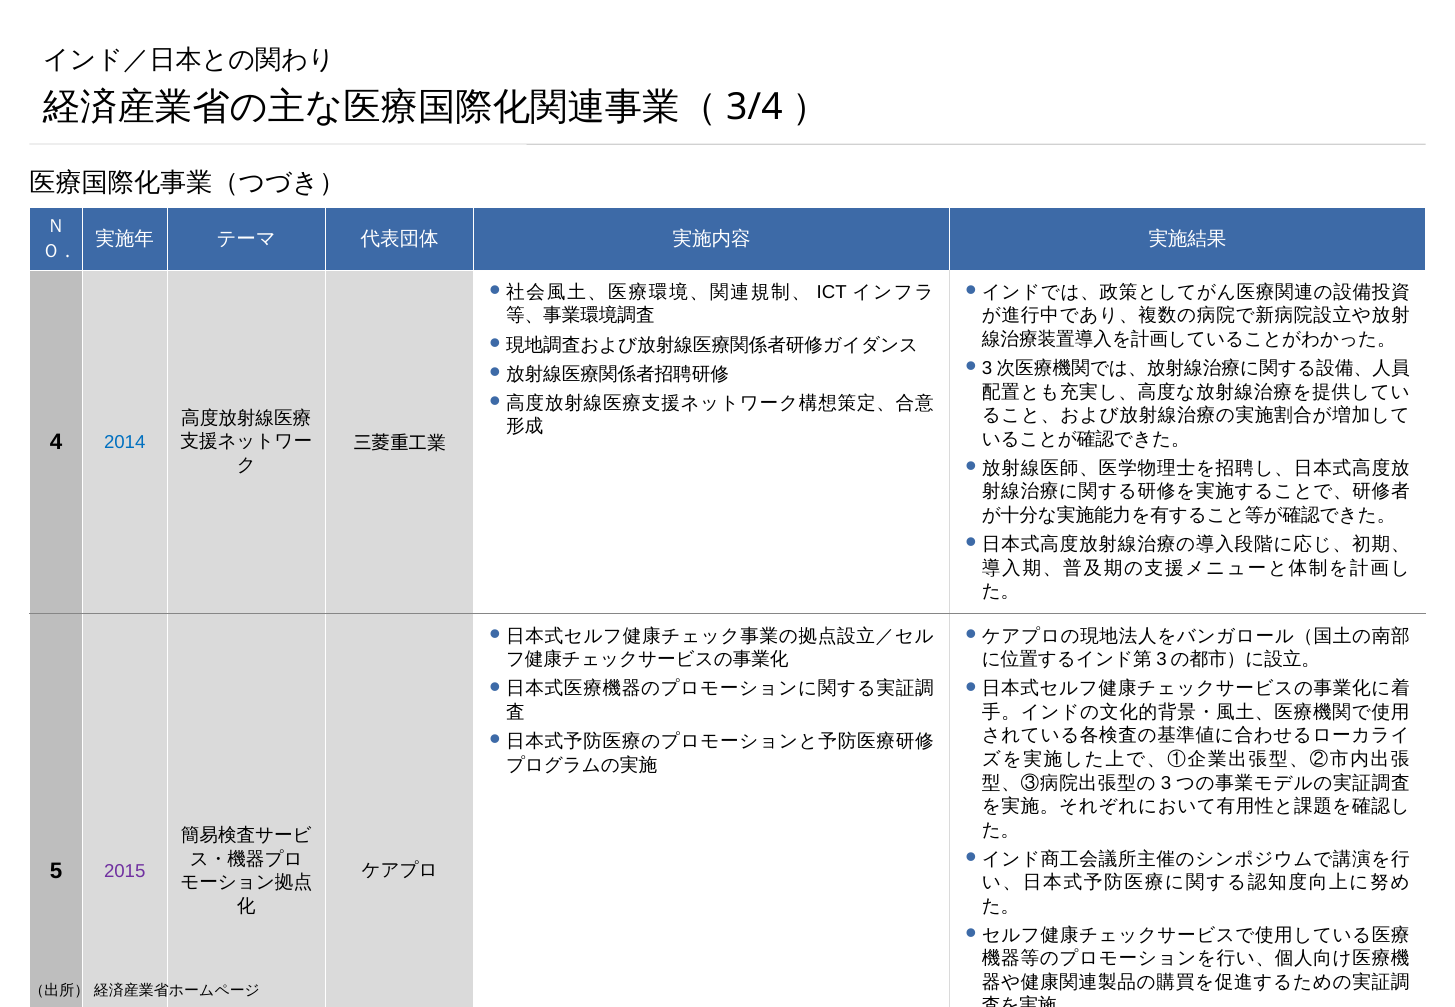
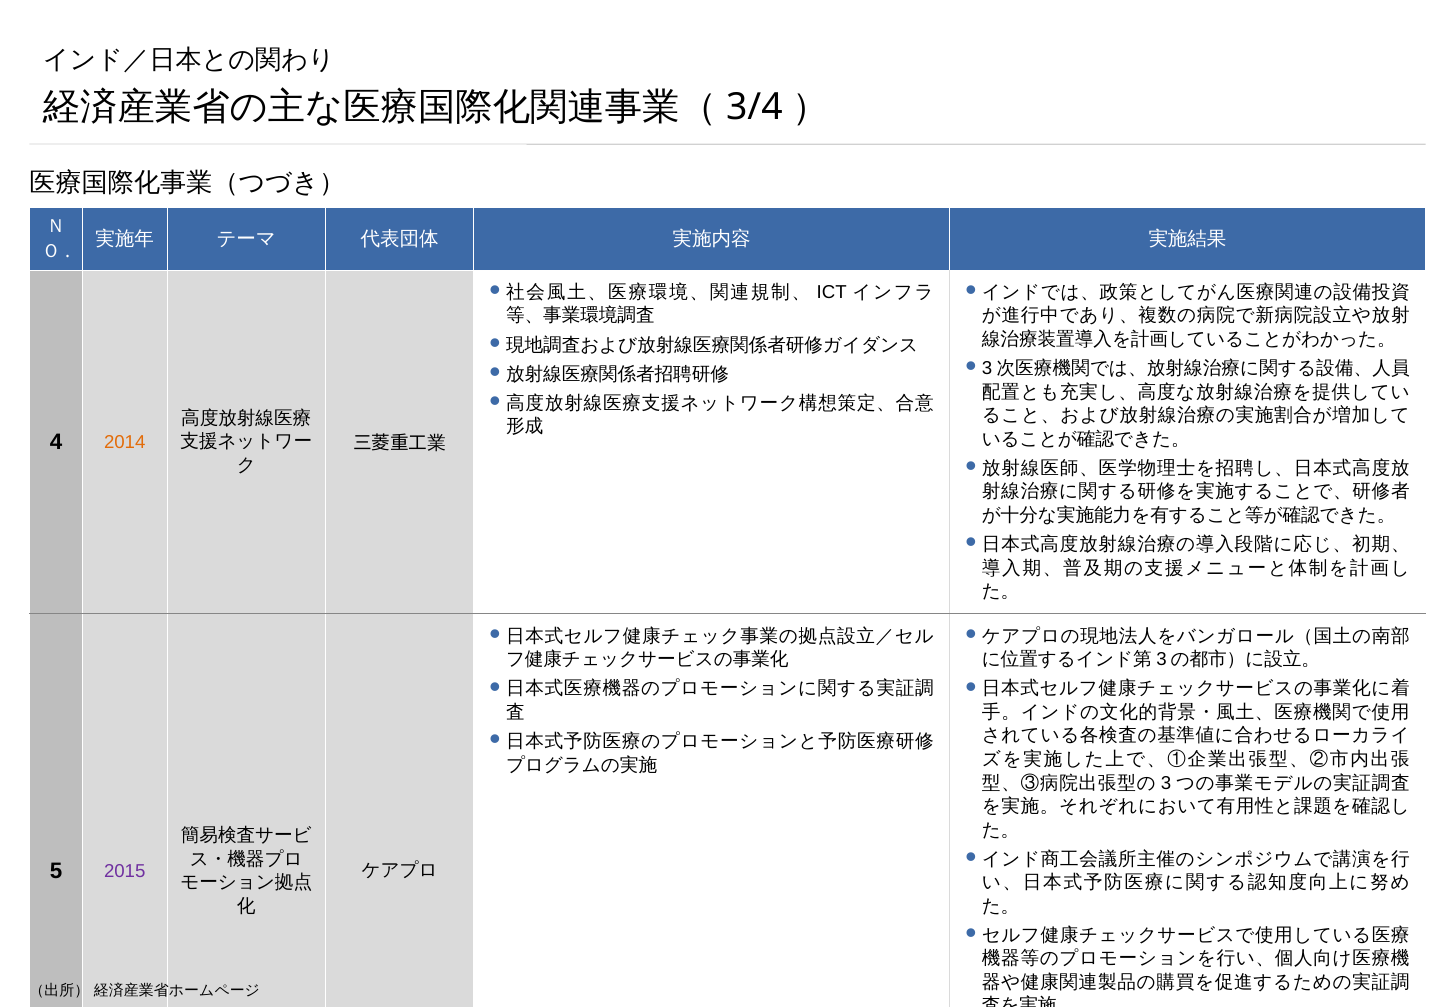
2014 colour: blue -> orange (125, 442)
